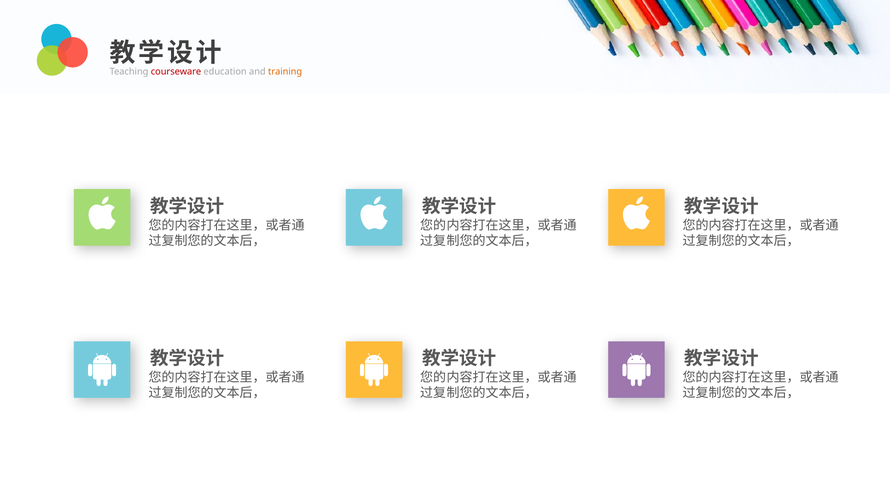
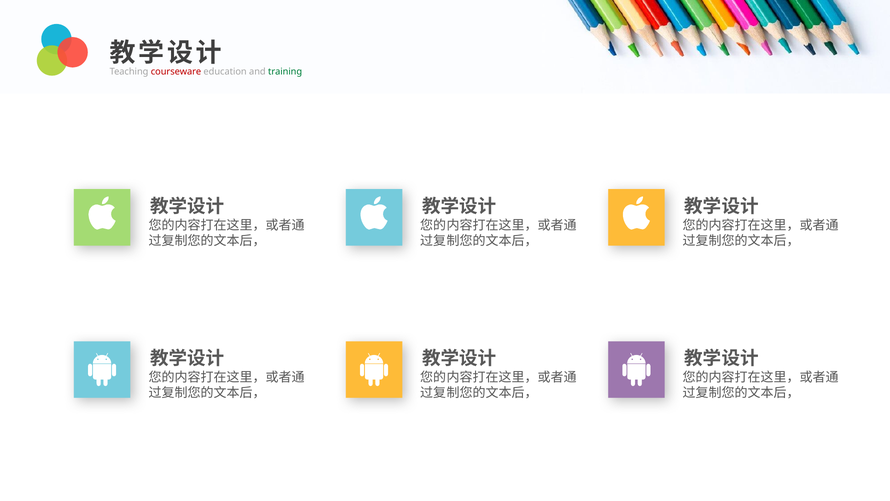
training colour: orange -> green (285, 71)
